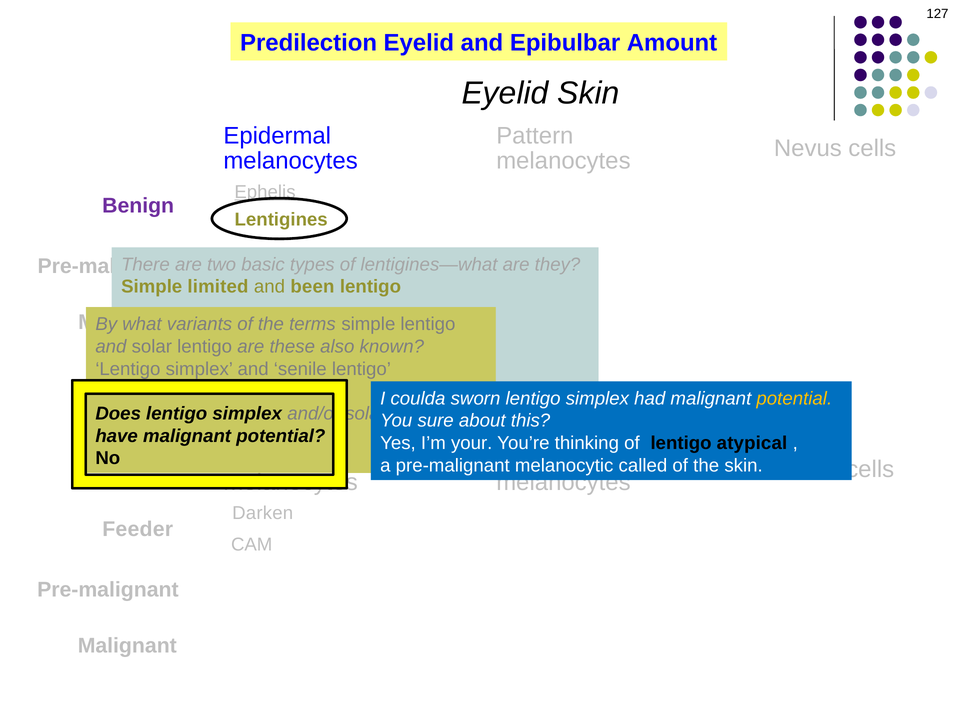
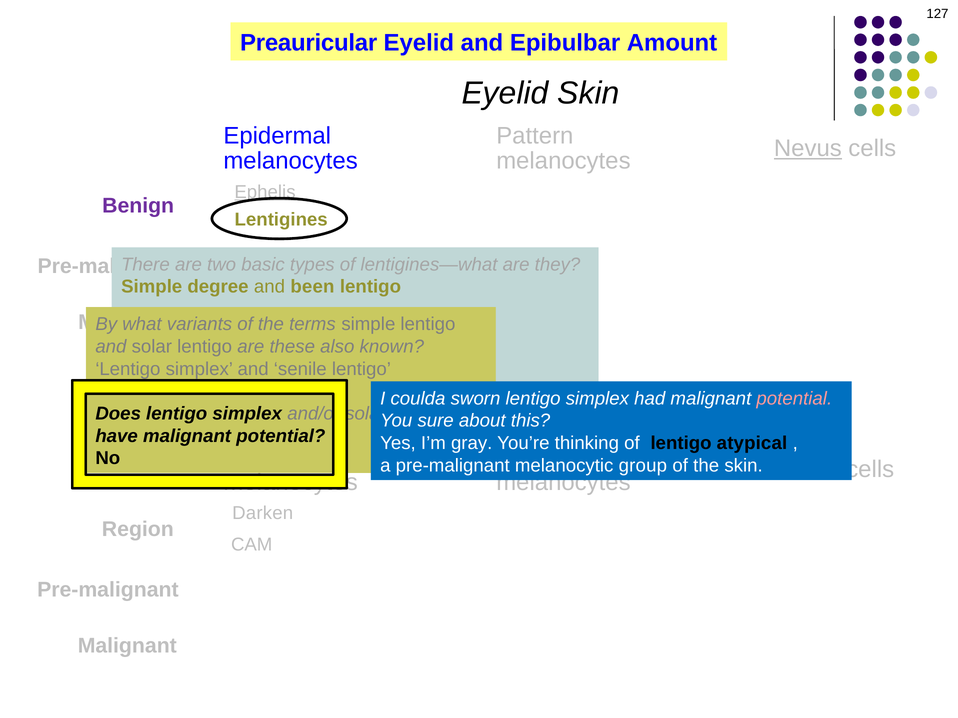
Predilection: Predilection -> Preauricular (309, 43)
Nevus underline: none -> present (808, 148)
limited: limited -> degree (218, 287)
potential colour: yellow -> pink (794, 399)
your: your -> gray (472, 444)
called: called -> group (643, 466)
Feeder: Feeder -> Region (138, 530)
